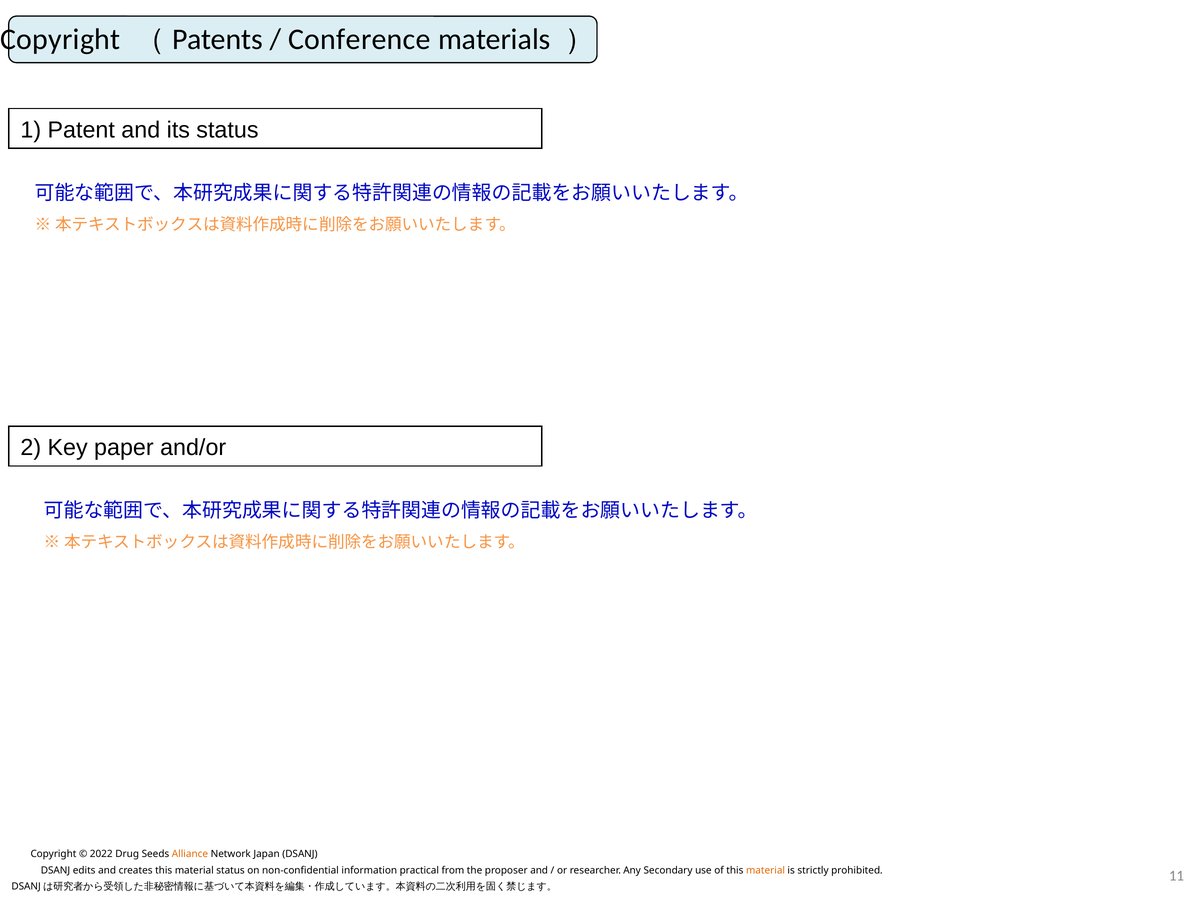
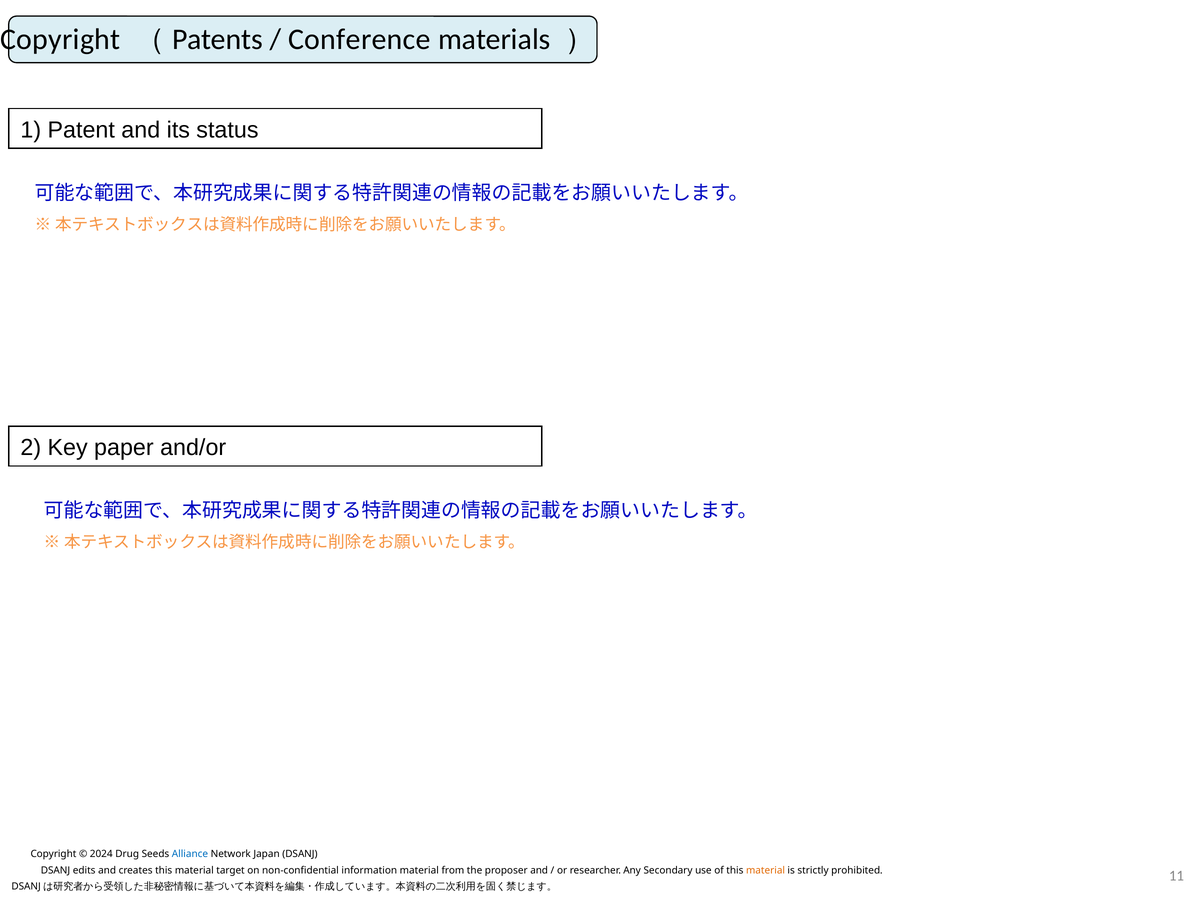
2022: 2022 -> 2024 (101, 854)
Alliance colour: orange -> blue (190, 854)
material status: status -> target (231, 871)
information practical: practical -> material (419, 871)
